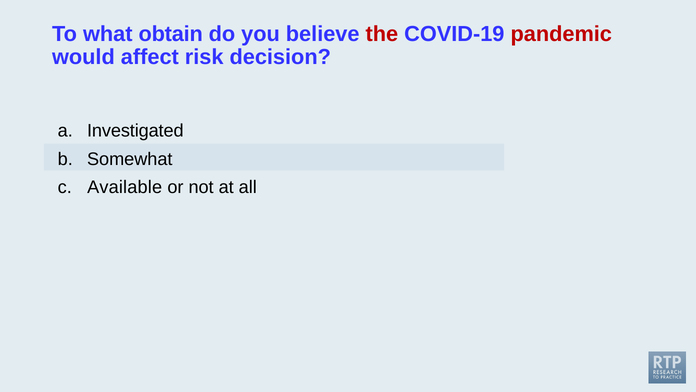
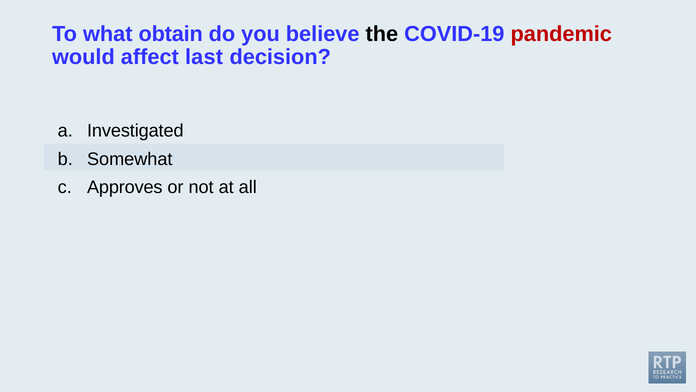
the colour: red -> black (382, 34)
risk: risk -> last (204, 57)
Available: Available -> Approves (125, 187)
